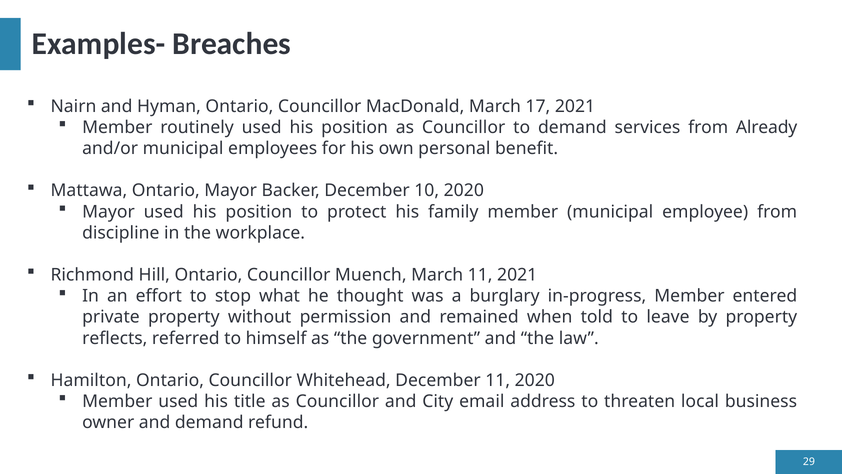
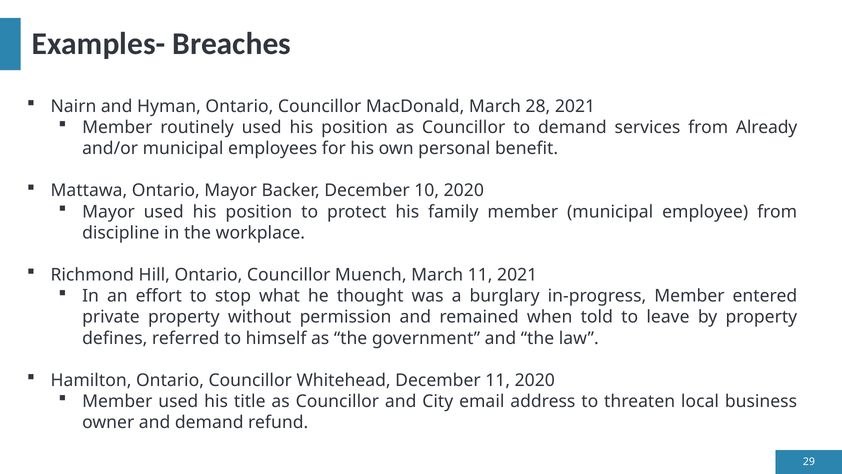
17: 17 -> 28 (538, 106)
reflects: reflects -> defines (115, 338)
